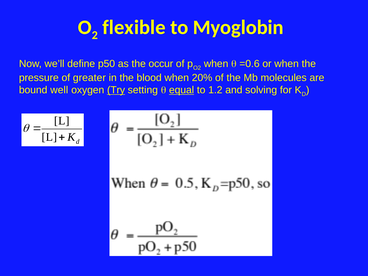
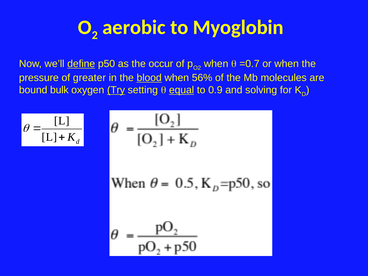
flexible: flexible -> aerobic (134, 27)
define underline: none -> present (81, 64)
=0.6: =0.6 -> =0.7 (249, 64)
blood underline: none -> present (149, 78)
20%: 20% -> 56% (202, 78)
well: well -> bulk (59, 90)
1.2: 1.2 -> 0.9 (215, 90)
